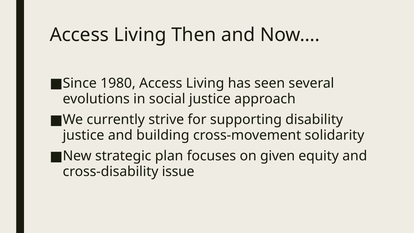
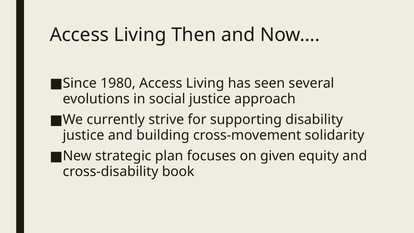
issue: issue -> book (178, 172)
